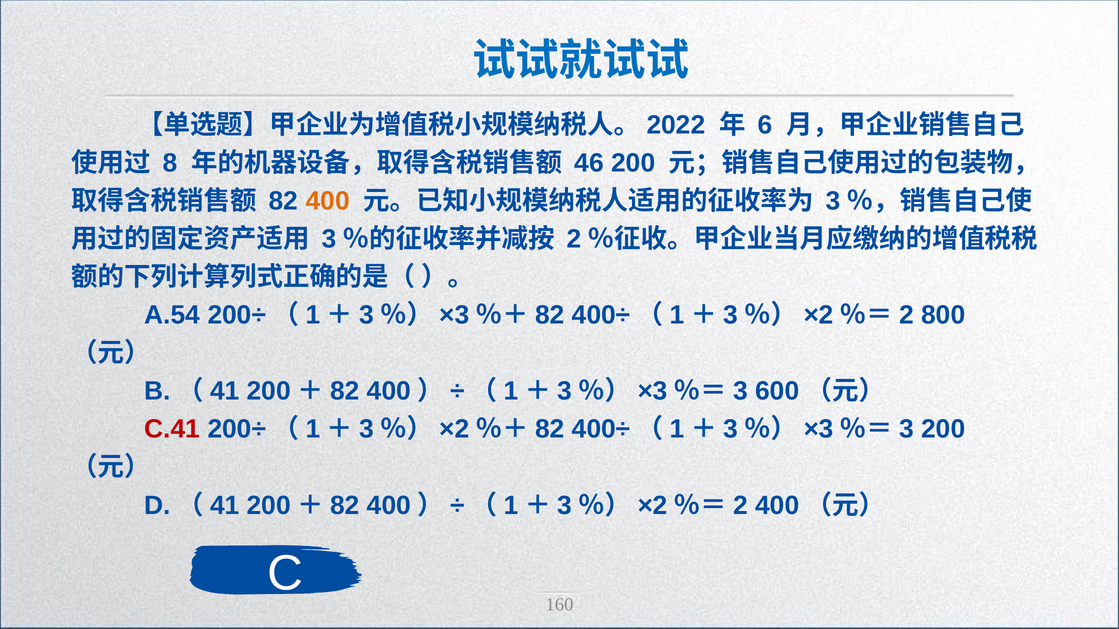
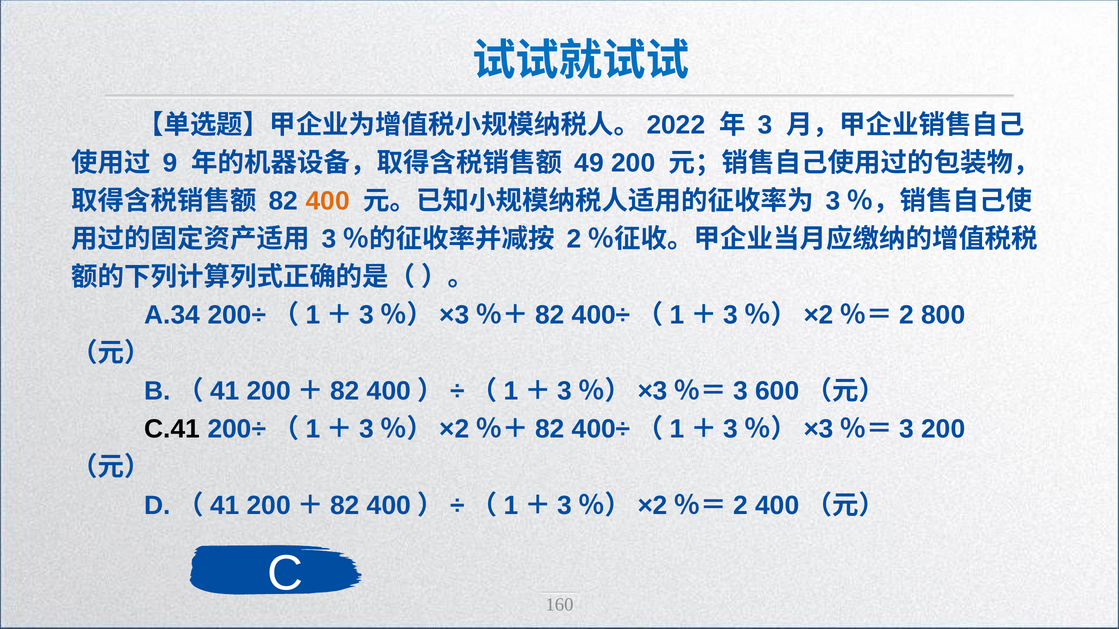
6: 6 -> 3 (765, 125)
8: 8 -> 9 (170, 163)
46: 46 -> 49 (589, 163)
A.54: A.54 -> A.34 (172, 315)
C.41 colour: red -> black (172, 430)
